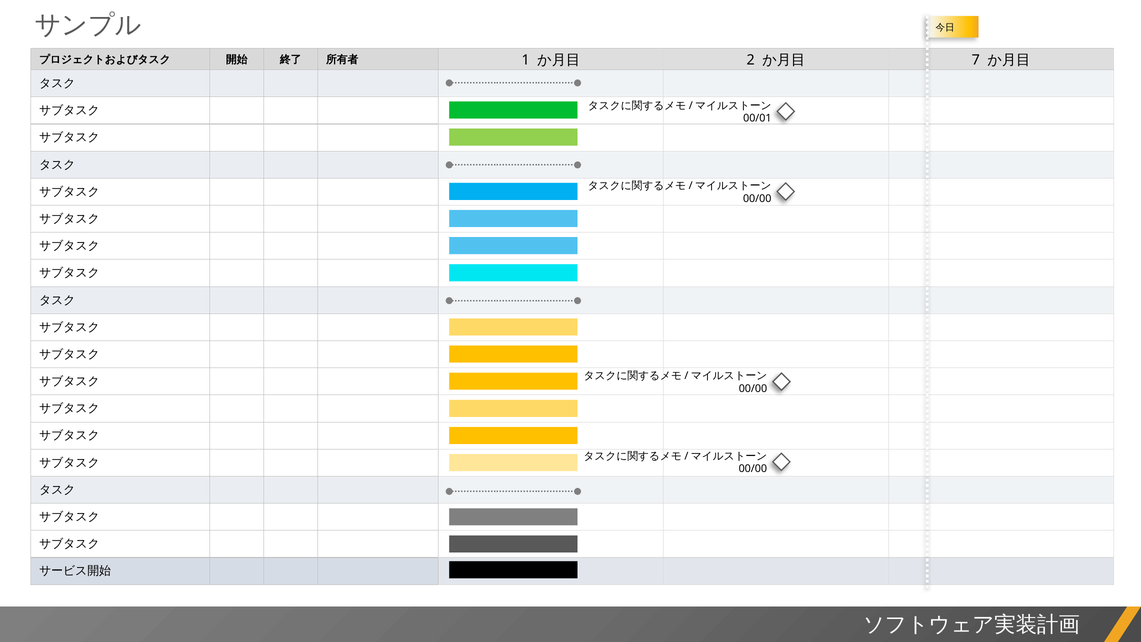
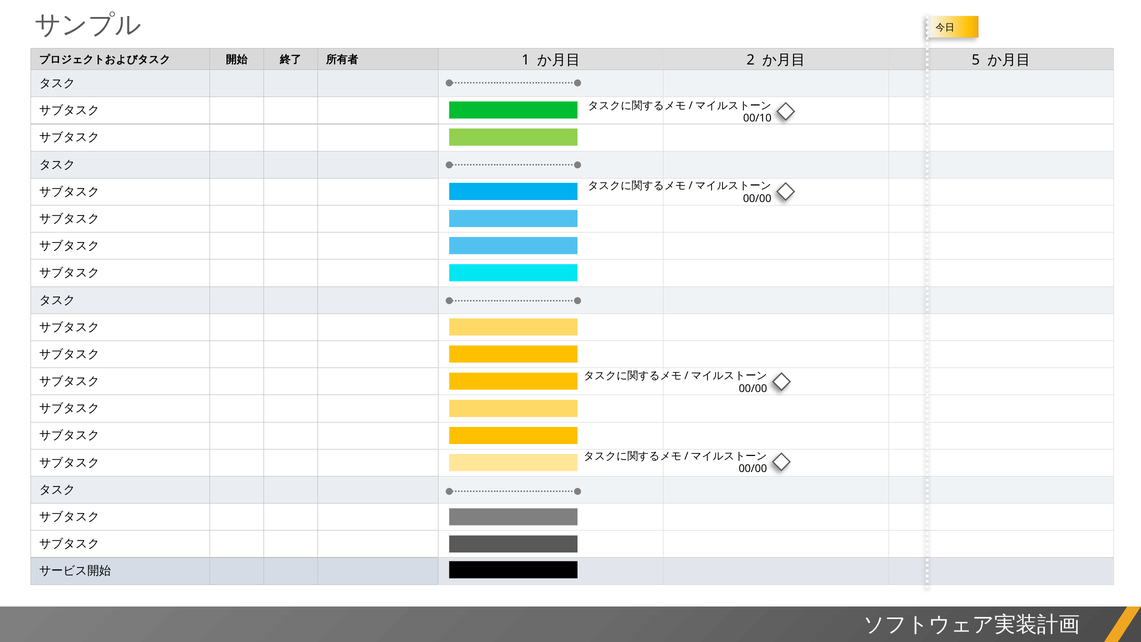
7: 7 -> 5 (976, 60)
00/01: 00/01 -> 00/10 (757, 118)
